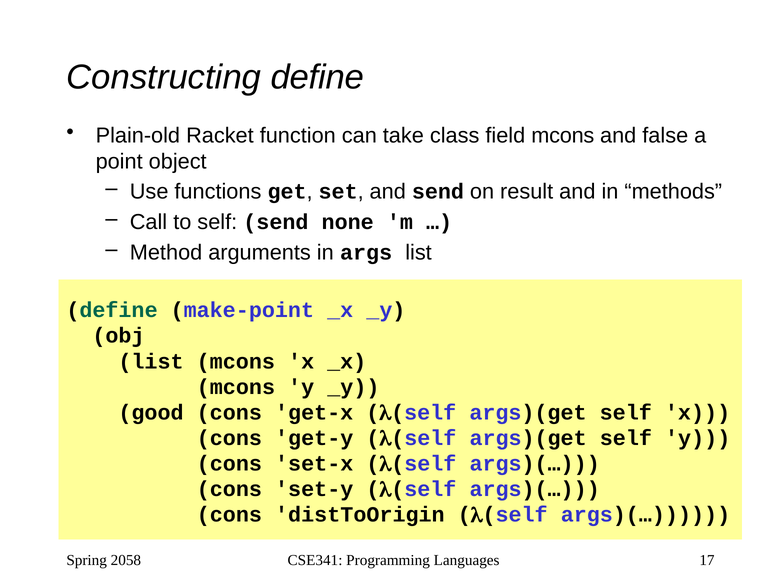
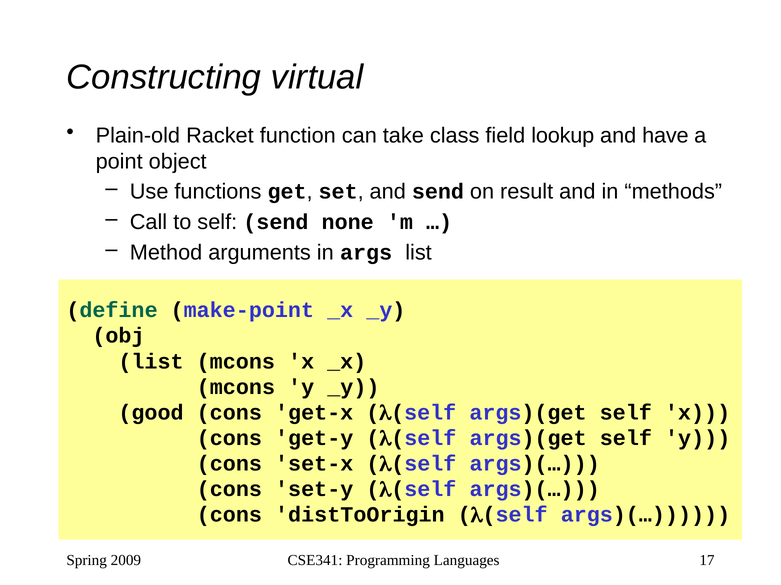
Constructing define: define -> virtual (317, 77)
field mcons: mcons -> lookup (563, 136)
false: false -> have (665, 136)
2058: 2058 -> 2009 (126, 561)
